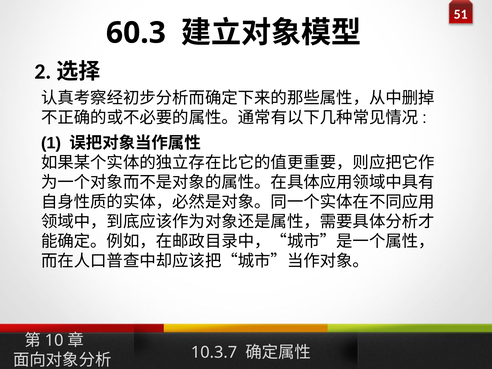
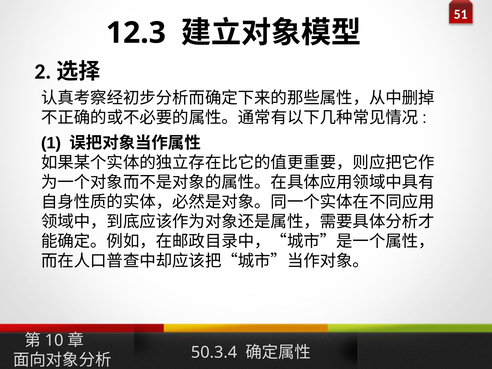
60.3: 60.3 -> 12.3 (136, 33)
10.3.7: 10.3.7 -> 50.3.4 (214, 352)
